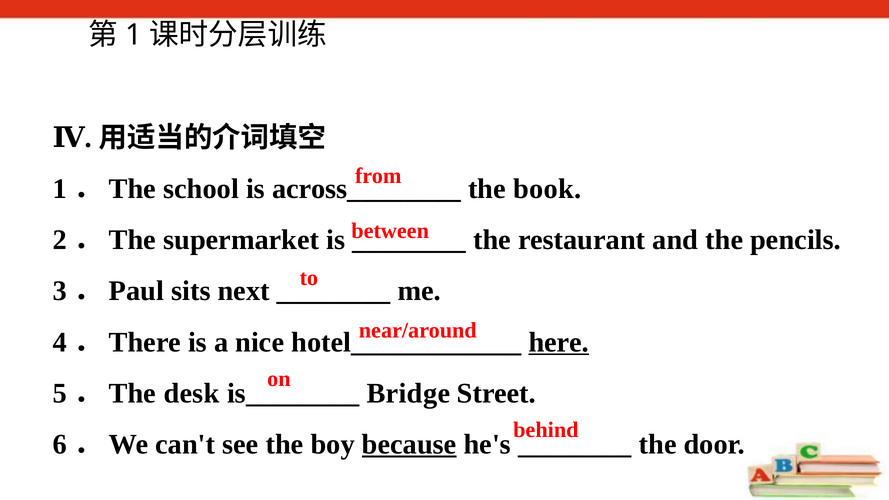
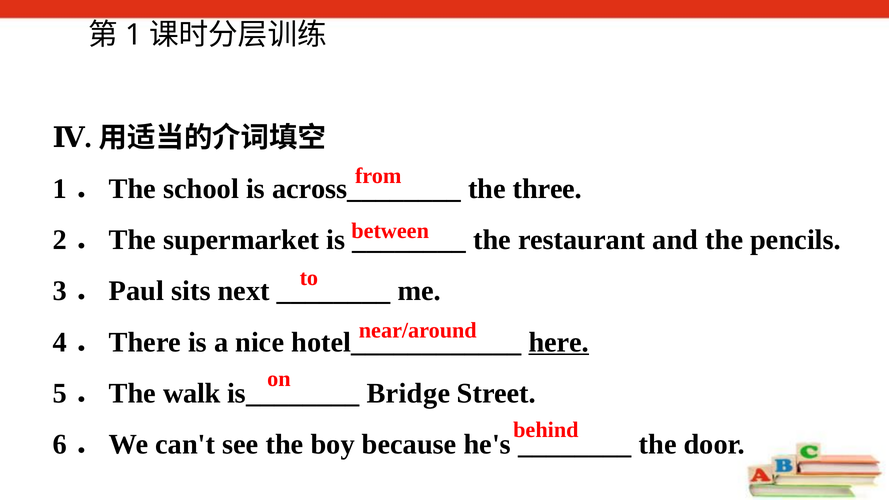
book: book -> three (547, 189)
desk: desk -> walk (192, 393)
because underline: present -> none (409, 444)
